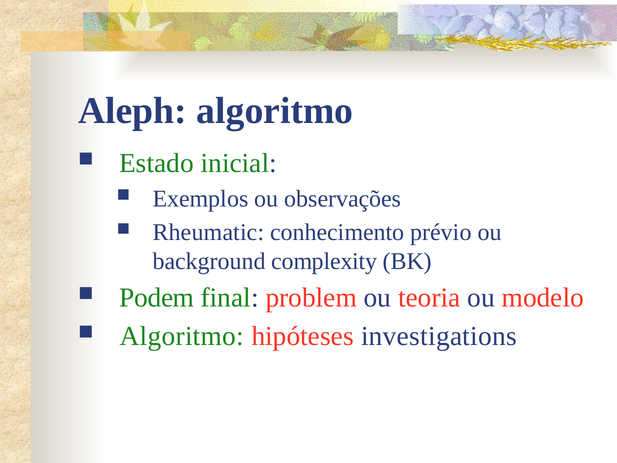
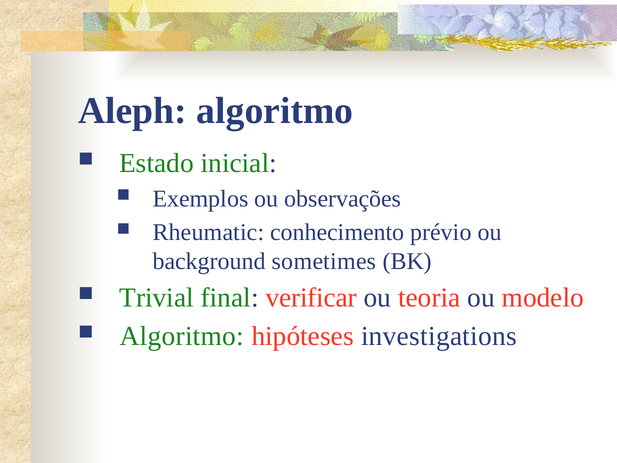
complexity: complexity -> sometimes (324, 261)
Podem: Podem -> Trivial (157, 298)
problem: problem -> verificar (311, 298)
